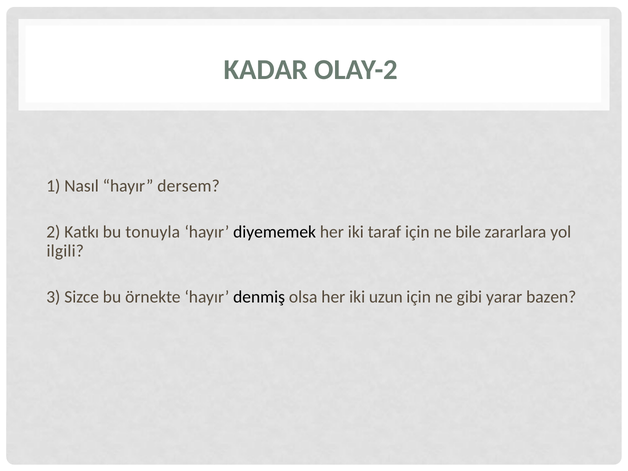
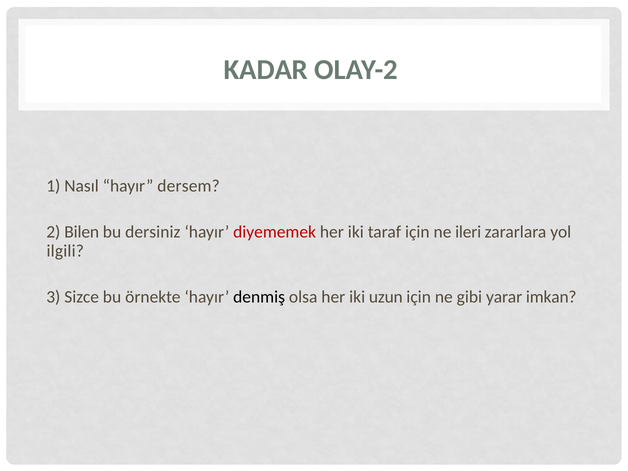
Katkı: Katkı -> Bilen (82, 232)
tonuyla: tonuyla -> dersiniz (153, 232)
diyememek colour: black -> red (275, 232)
bile: bile -> ileri (468, 232)
bazen: bazen -> imkan (551, 297)
